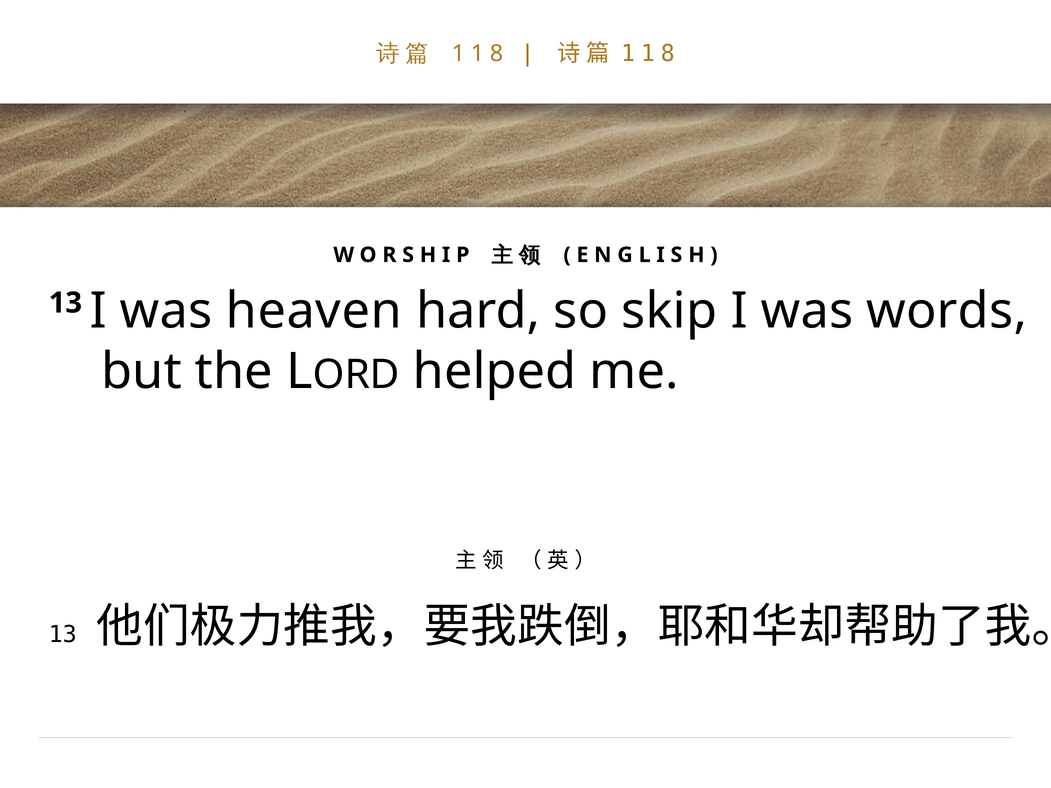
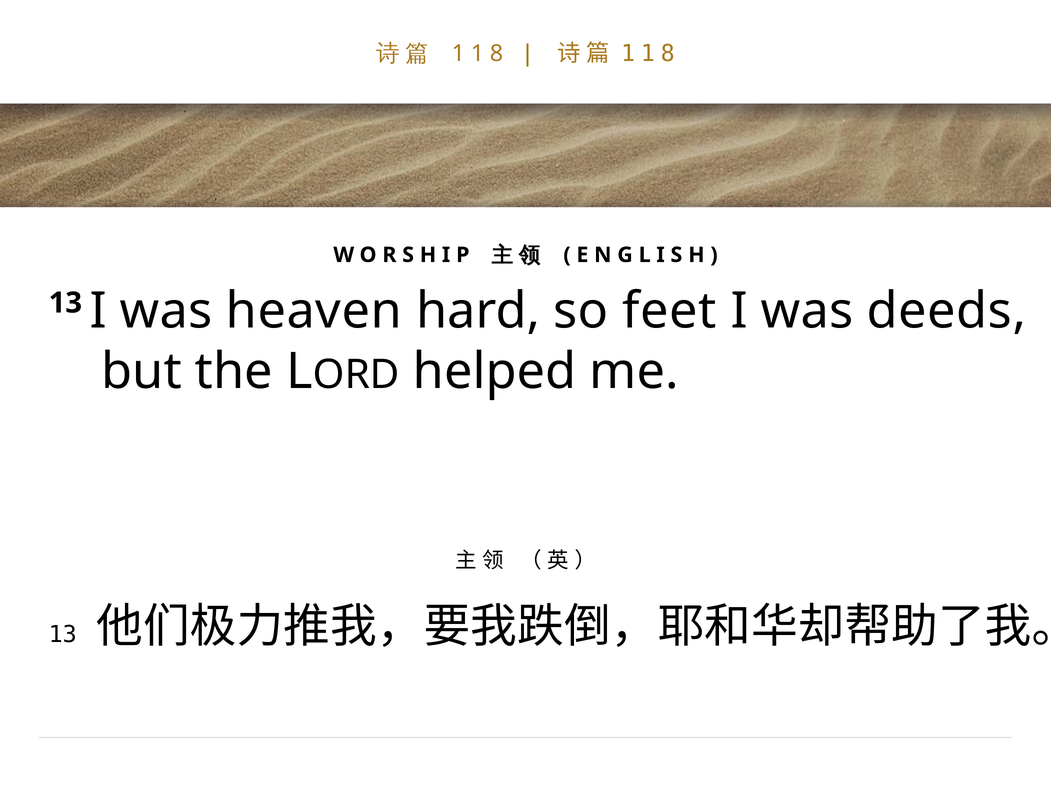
skip: skip -> feet (669, 311)
words: words -> deeds (947, 311)
